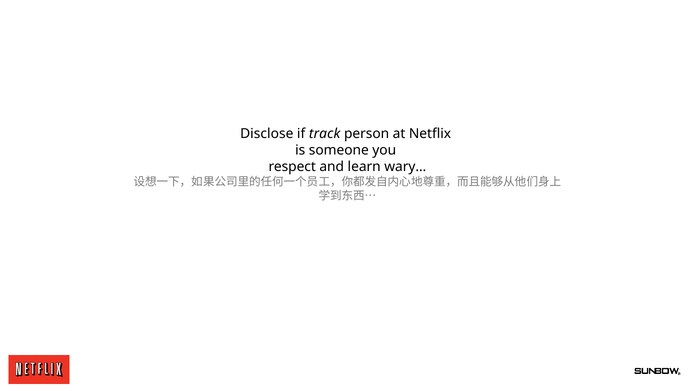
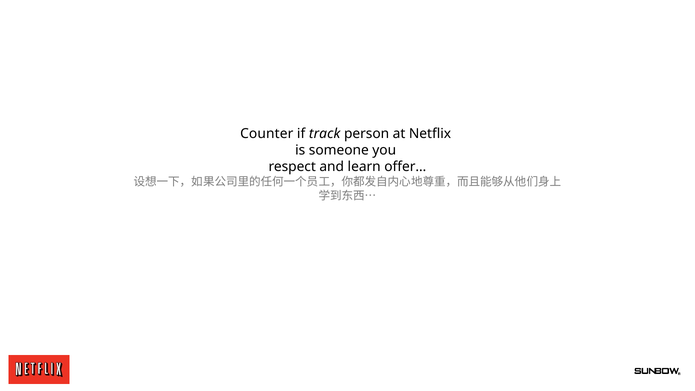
Disclose: Disclose -> Counter (267, 134)
wary…: wary… -> offer… (405, 167)
